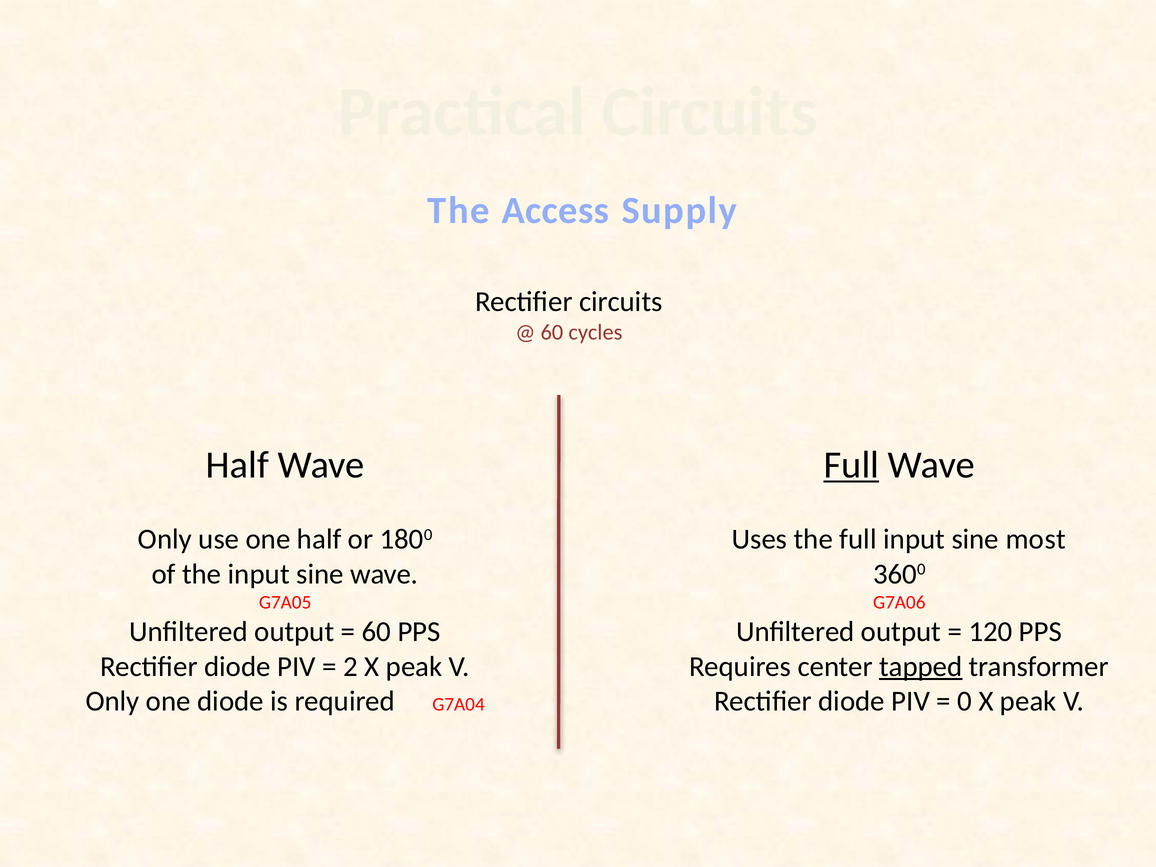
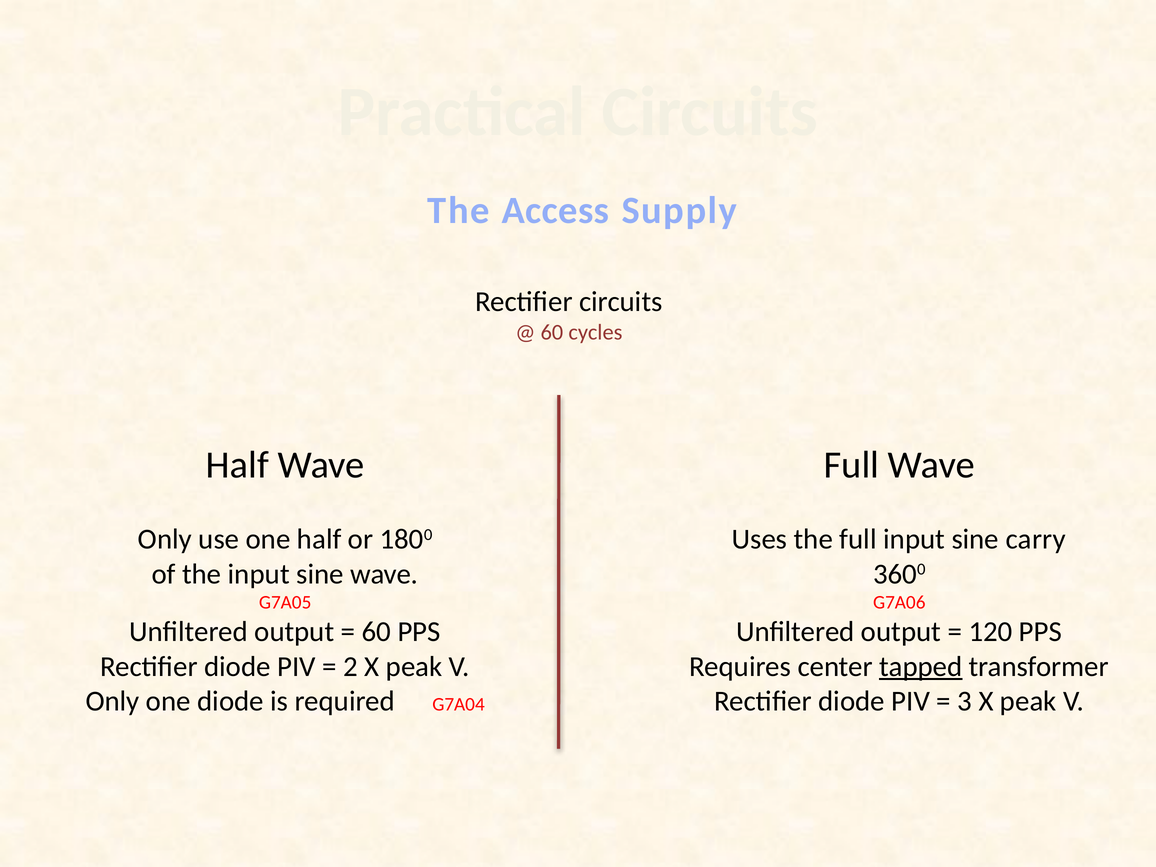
Full underline: present -> none (851, 465)
most: most -> carry (1036, 539)
0: 0 -> 3 (965, 701)
